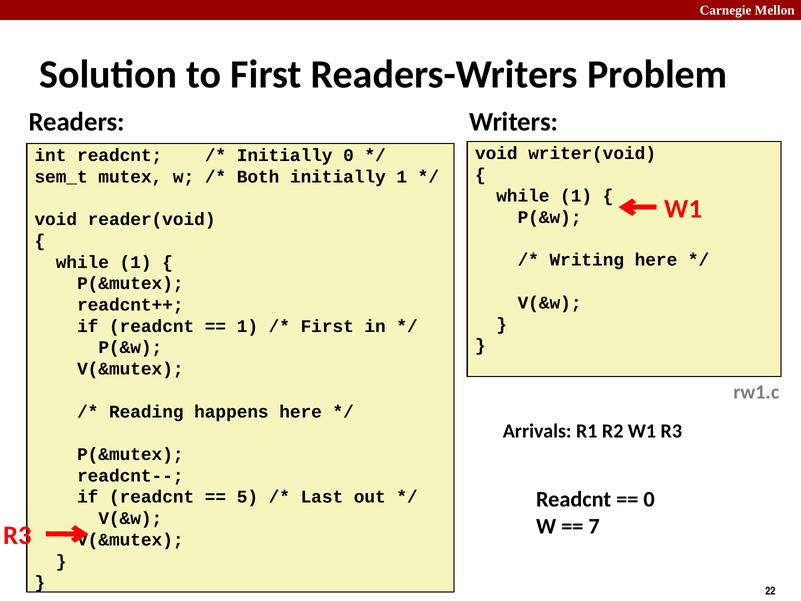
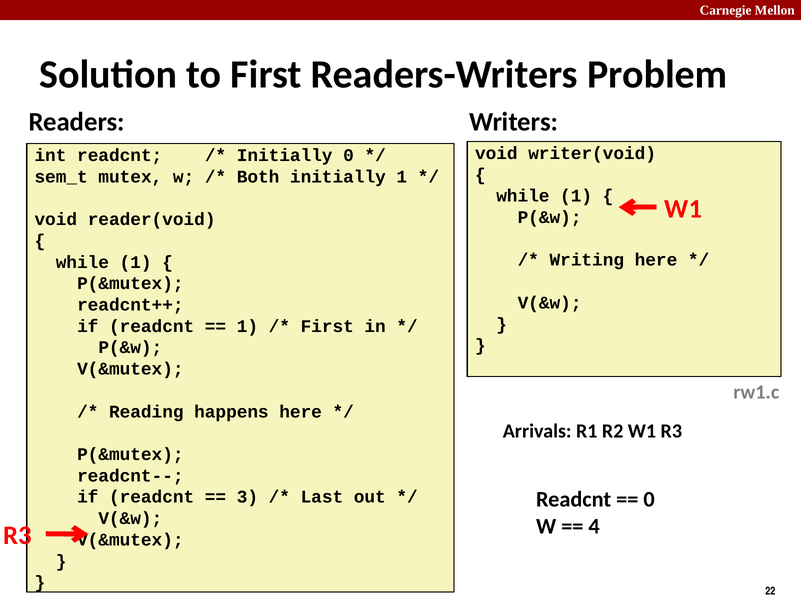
5: 5 -> 3 (247, 497)
7: 7 -> 4 (594, 526)
